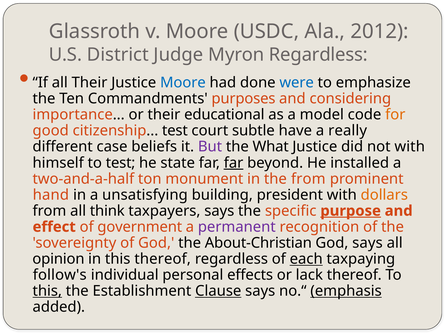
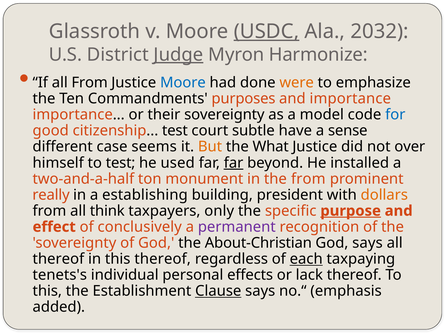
USDC underline: none -> present (266, 31)
2012: 2012 -> 2032 (380, 31)
Judge underline: none -> present (179, 55)
Myron Regardless: Regardless -> Harmonize (318, 55)
all Their: Their -> From (90, 83)
were colour: blue -> orange (297, 83)
and considering: considering -> importance (350, 99)
their educational: educational -> sovereignty (224, 115)
for colour: orange -> blue (395, 115)
really: really -> sense (348, 131)
beliefs: beliefs -> seems (154, 147)
But colour: purple -> orange (210, 147)
not with: with -> over (410, 147)
state: state -> used (178, 163)
hand: hand -> really (51, 195)
unsatisfying: unsatisfying -> establishing (145, 195)
taxpayers says: says -> only (219, 211)
government: government -> conclusively (140, 227)
opinion: opinion -> thereof (58, 259)
follow's: follow's -> tenets's (60, 275)
this underline: present -> none (47, 291)
emphasis underline: present -> none (346, 291)
